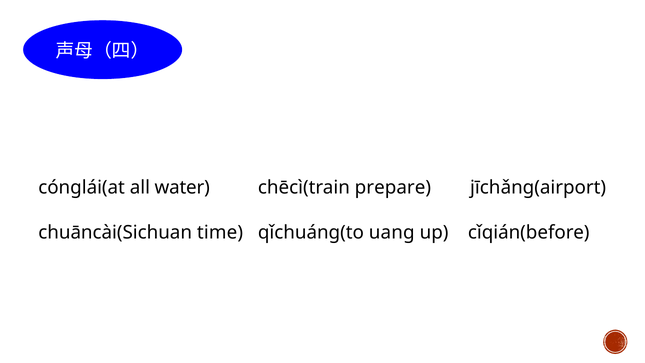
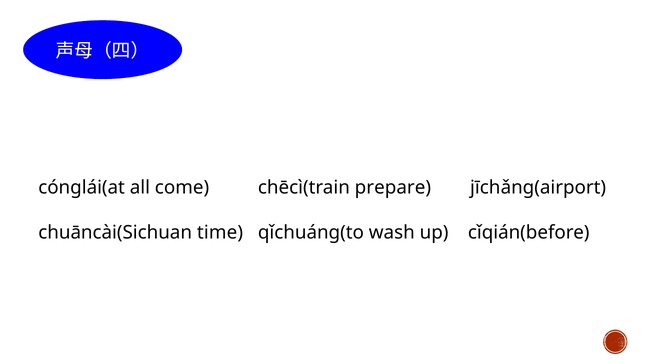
water: water -> come (182, 187)
uang: uang -> wash (392, 232)
